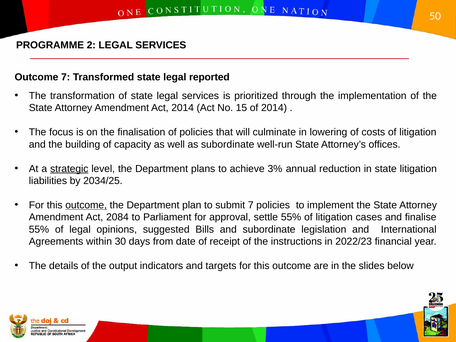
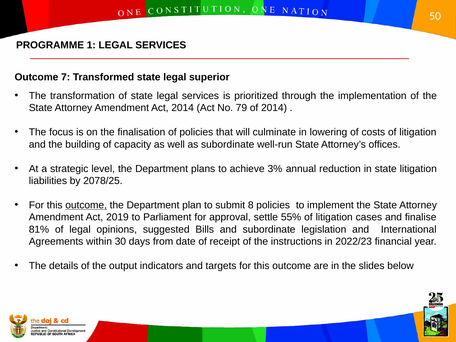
2: 2 -> 1 (91, 45)
reported: reported -> superior (209, 77)
15: 15 -> 79 (241, 108)
strategic underline: present -> none (69, 169)
2034/25: 2034/25 -> 2078/25 (103, 181)
submit 7: 7 -> 8 (251, 205)
2084: 2084 -> 2019 (117, 217)
55%: 55% -> 81% (39, 229)
